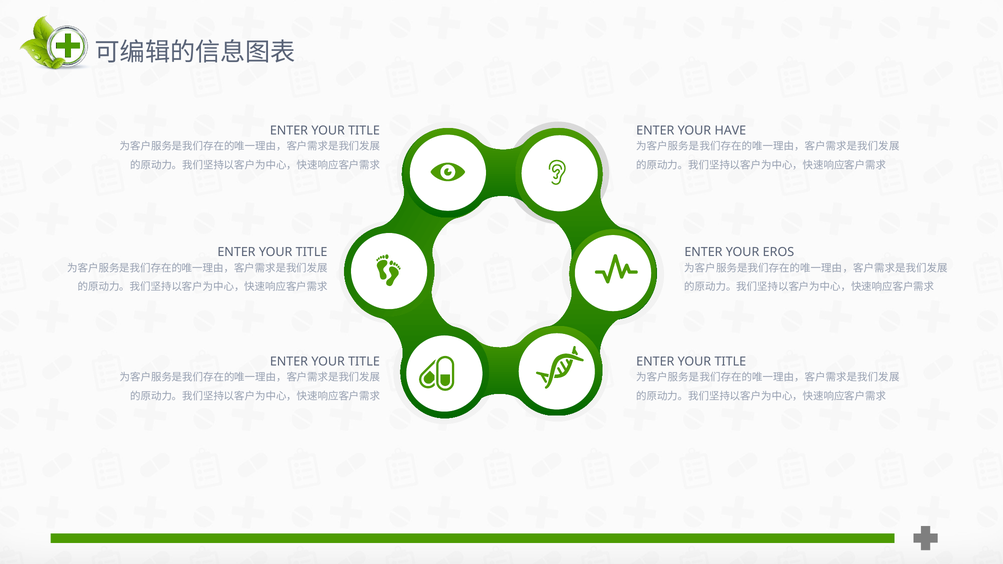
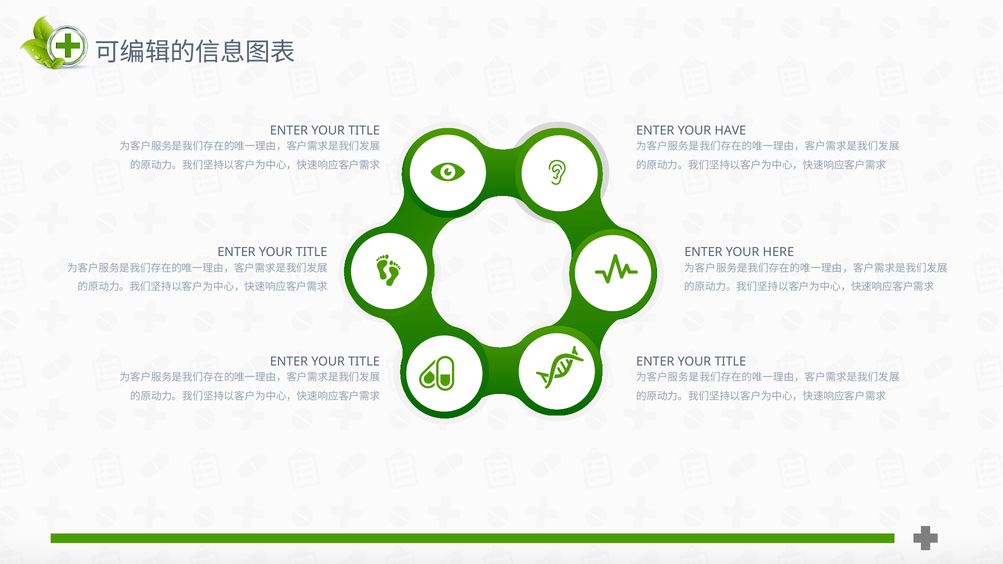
EROS: EROS -> HERE (778, 252)
